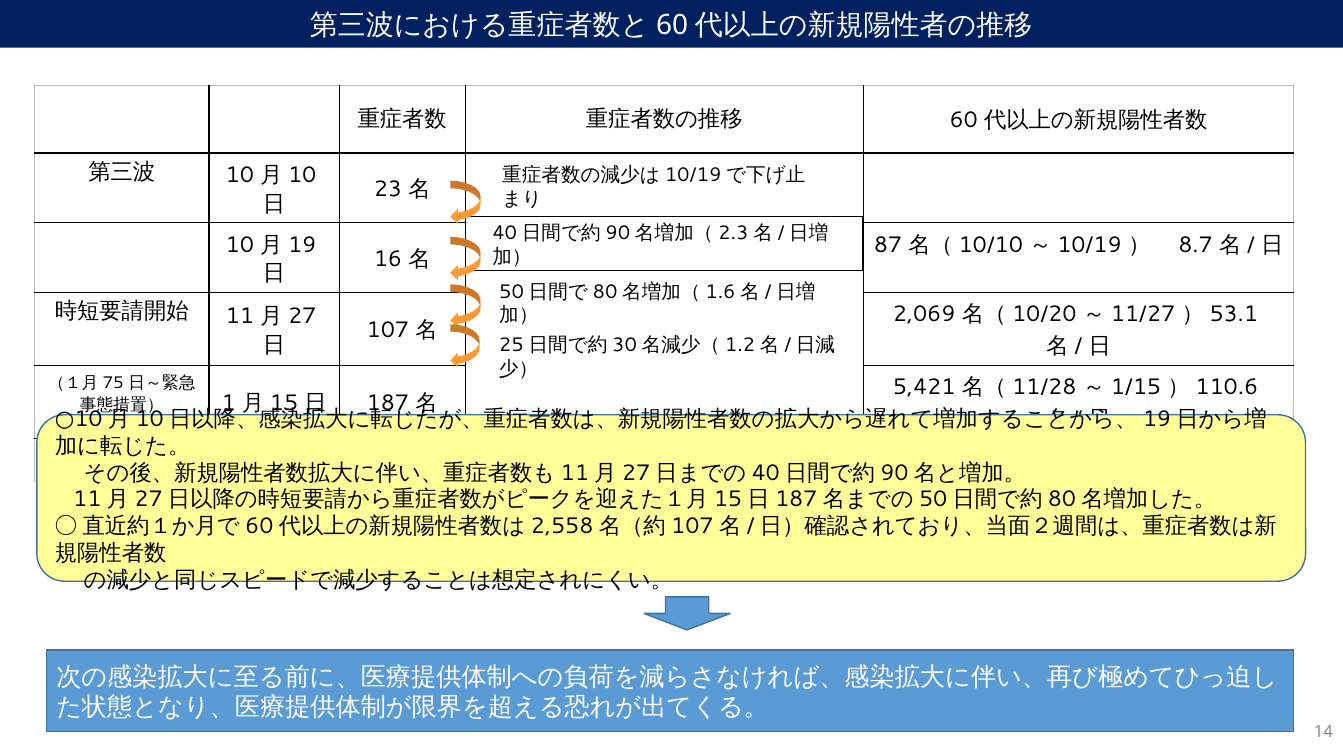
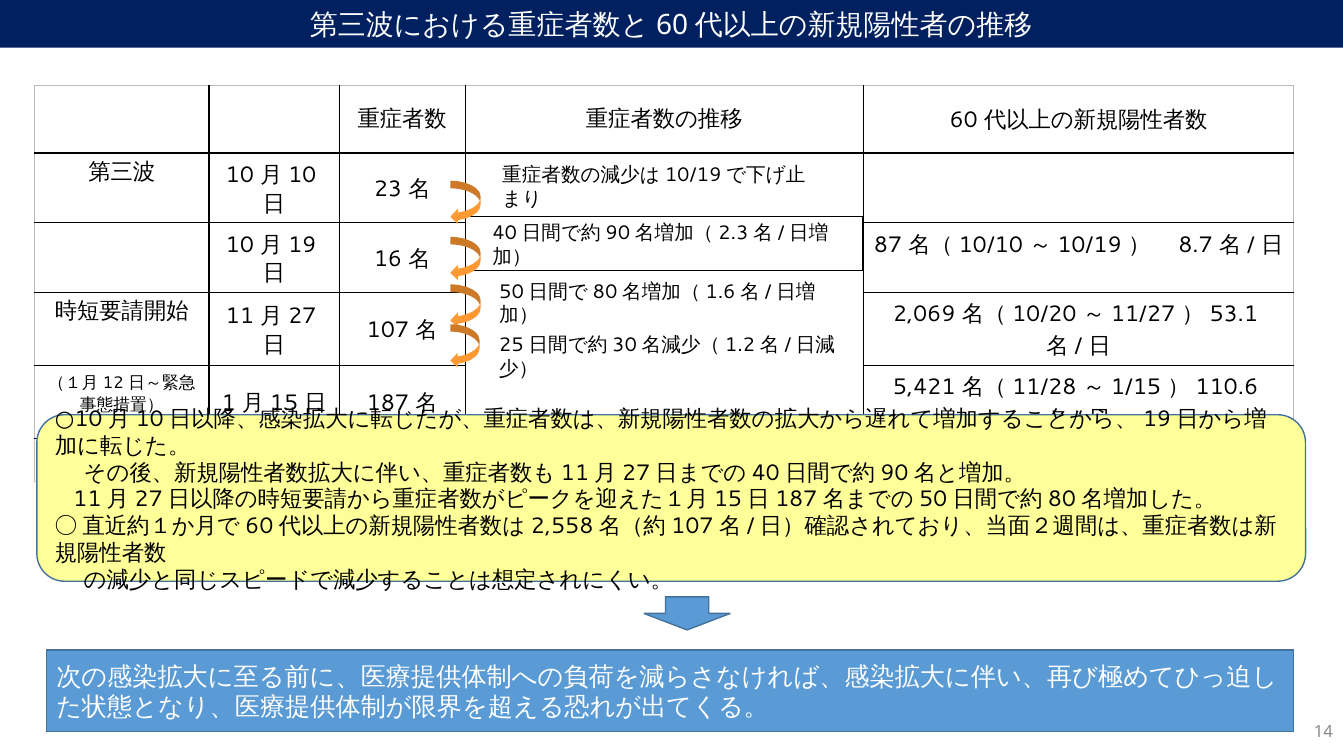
75: 75 -> 12 (113, 384)
